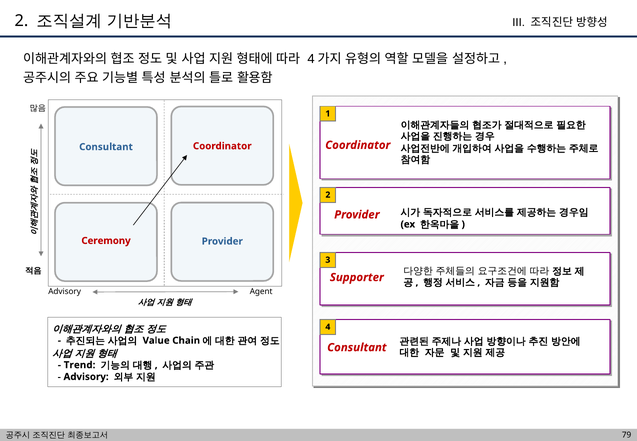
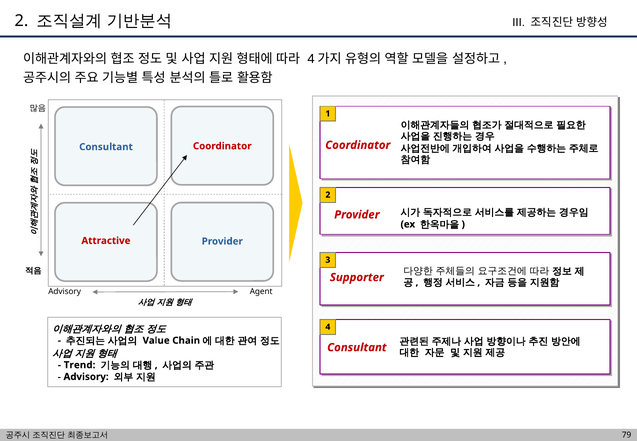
Ceremony: Ceremony -> Attractive (106, 241)
